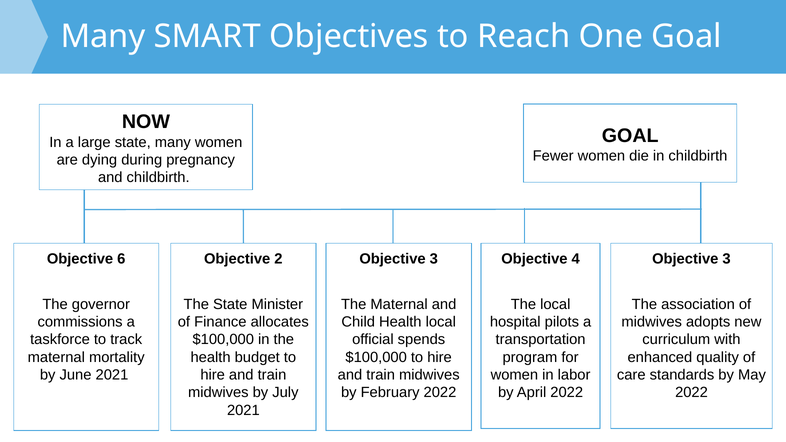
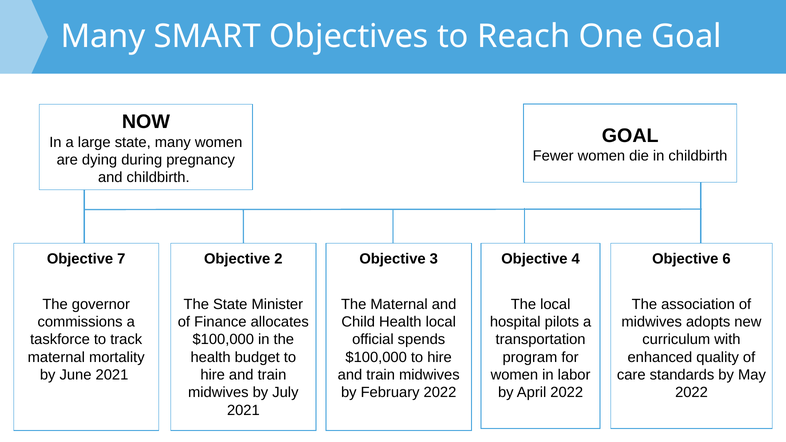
6: 6 -> 7 (121, 259)
3: 3 -> 6 (727, 259)
